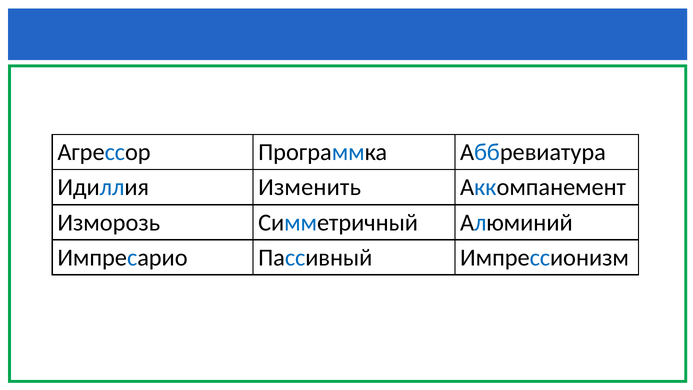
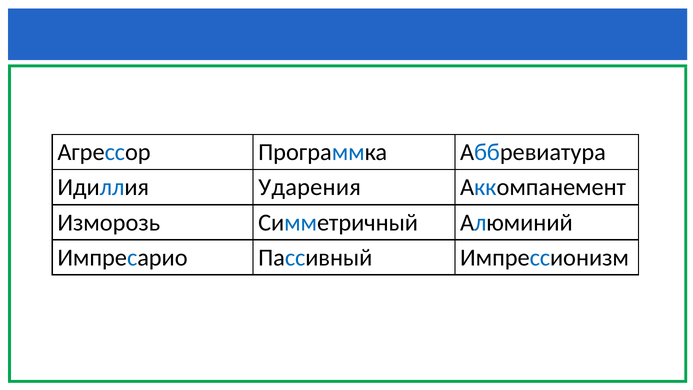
Изменить: Изменить -> Ударения (310, 187)
